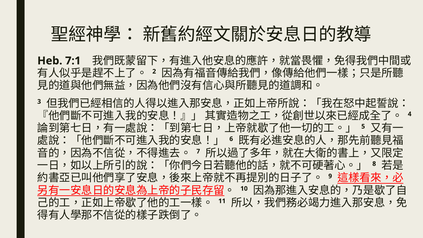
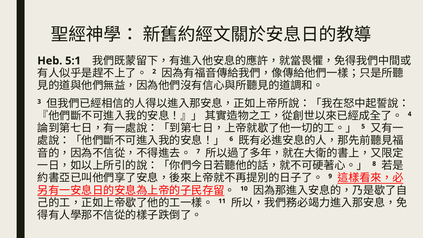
7:1: 7:1 -> 5:1 (73, 61)
